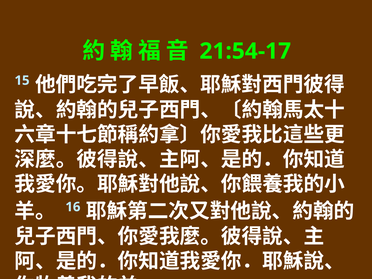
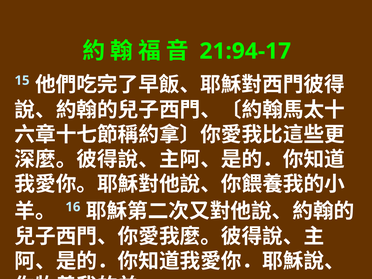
21:54-17: 21:54-17 -> 21:94-17 (245, 51)
